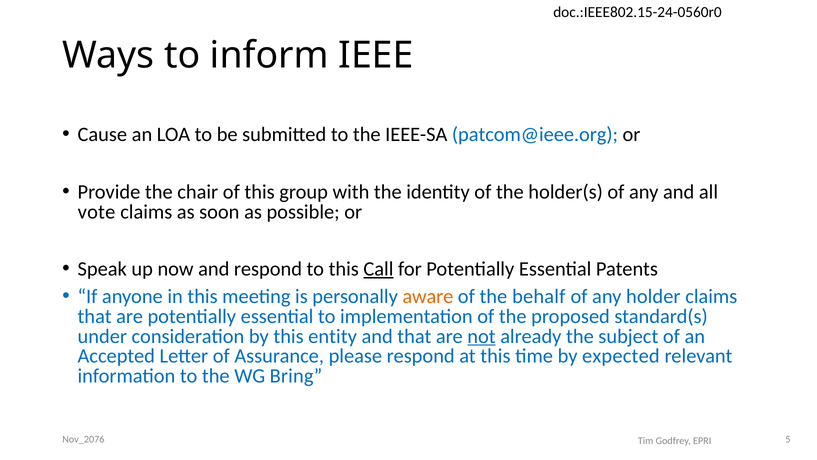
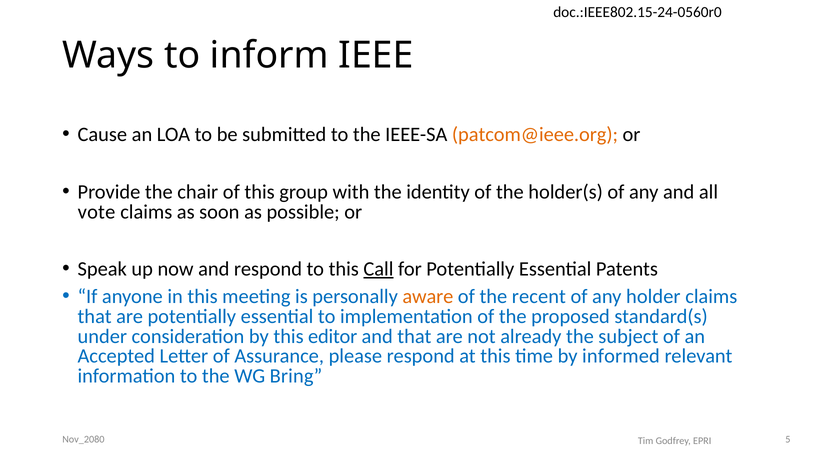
patcom@ieee.org colour: blue -> orange (535, 135)
behalf: behalf -> recent (539, 296)
entity: entity -> editor (333, 336)
not underline: present -> none (482, 336)
expected: expected -> informed (621, 356)
Nov_2076: Nov_2076 -> Nov_2080 (83, 439)
